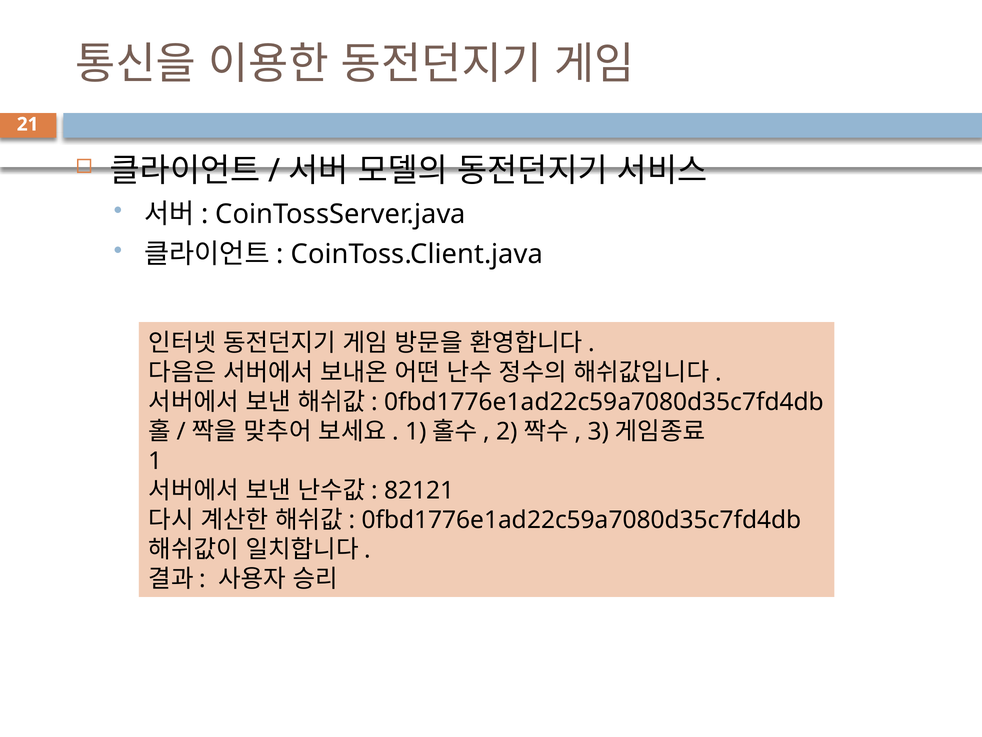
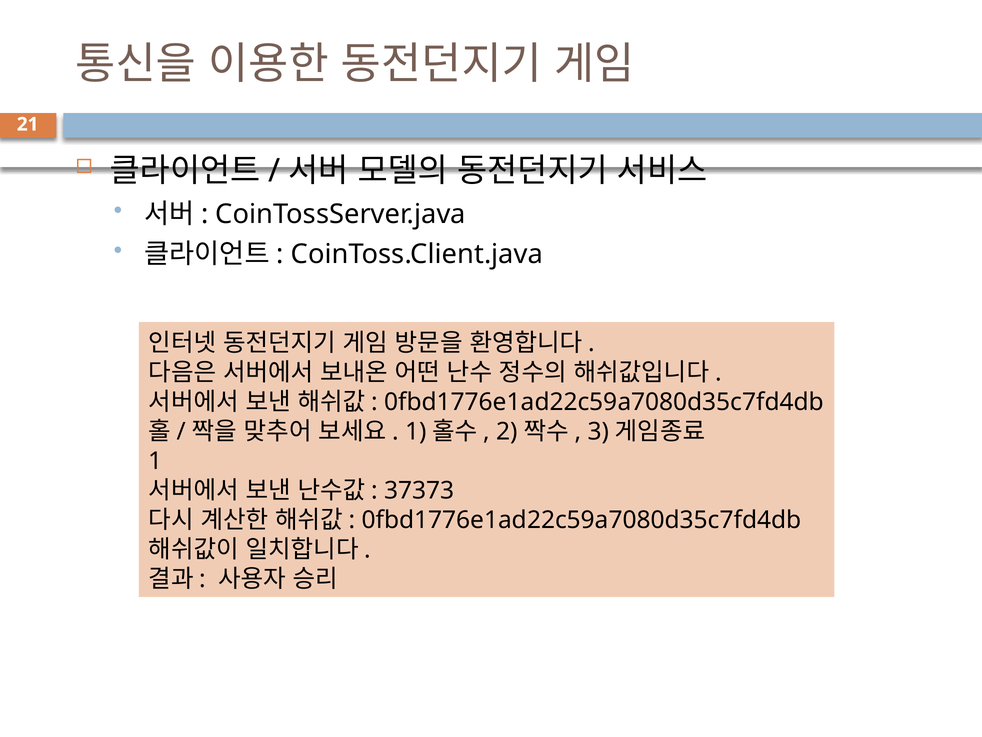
82121: 82121 -> 37373 (419, 490)
